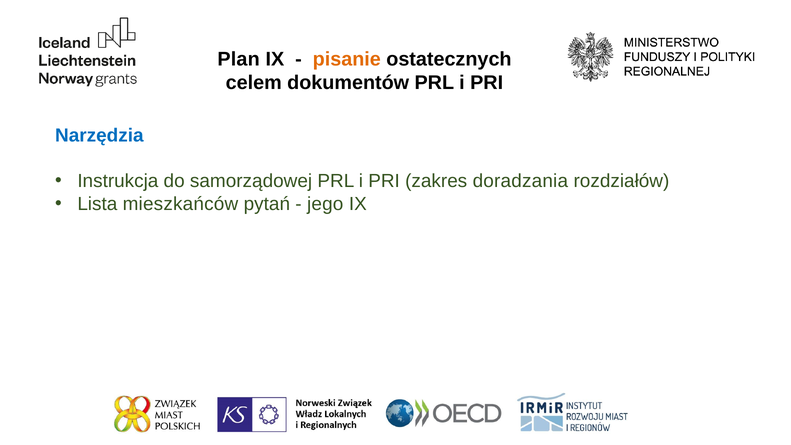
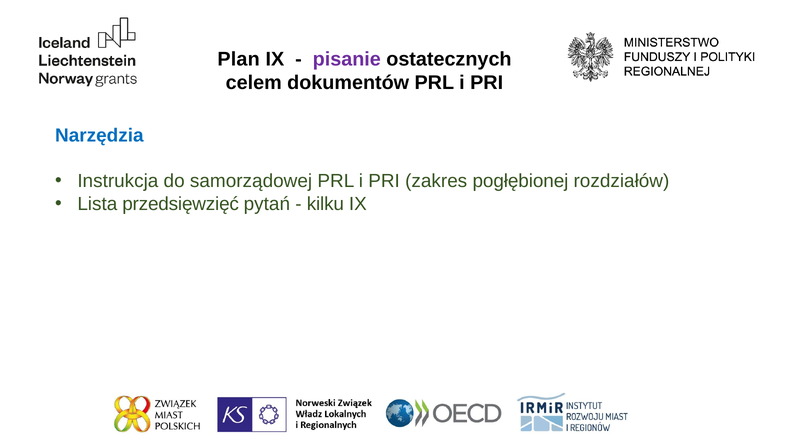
pisanie colour: orange -> purple (347, 59)
doradzania: doradzania -> pogłębionej (520, 181)
mieszkańców: mieszkańców -> przedsięwzięć (181, 204)
jego: jego -> kilku (325, 204)
